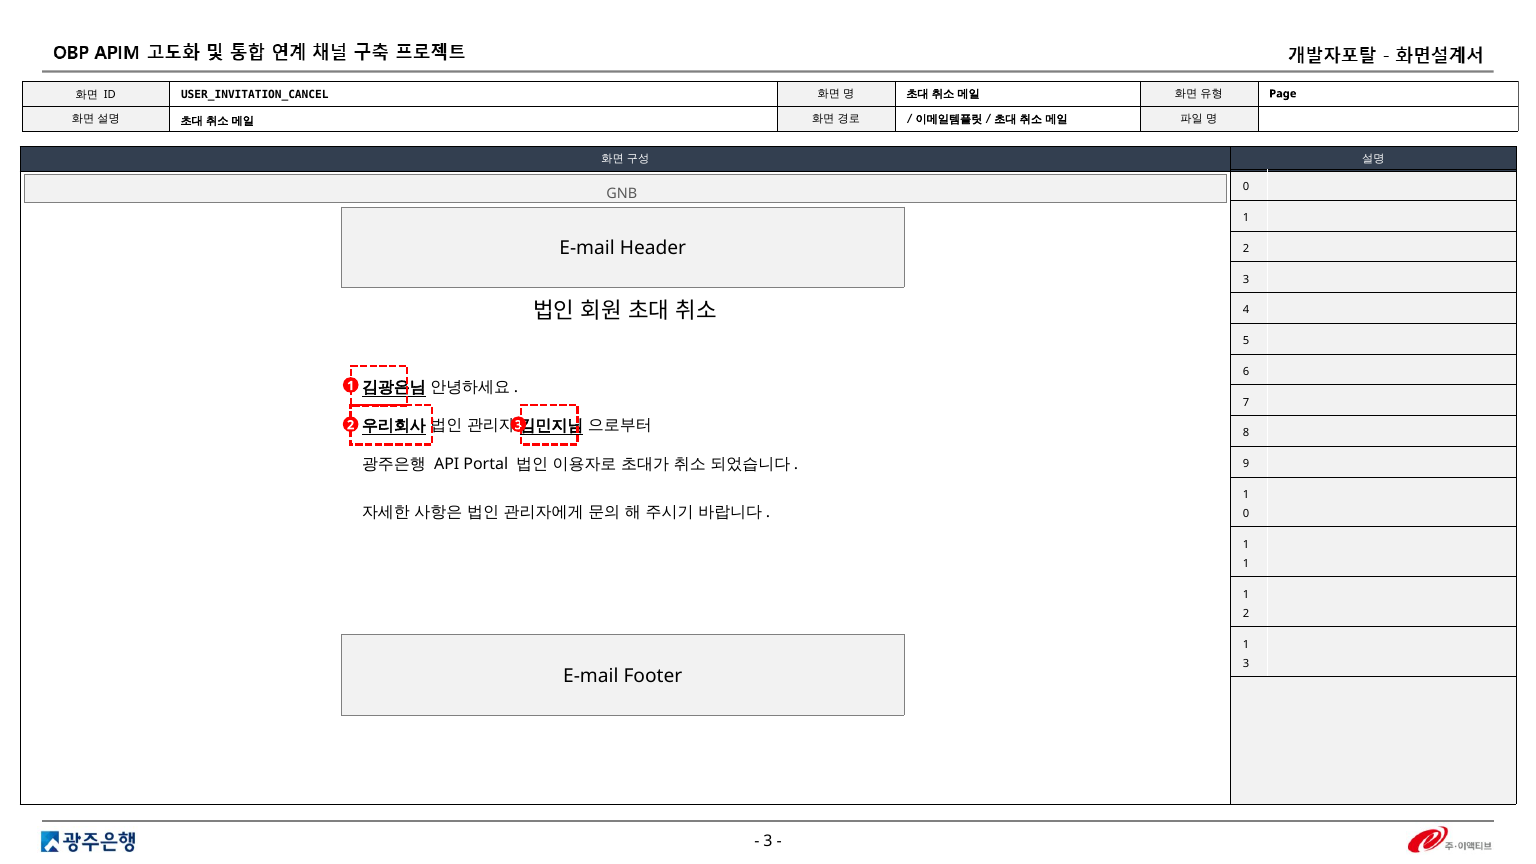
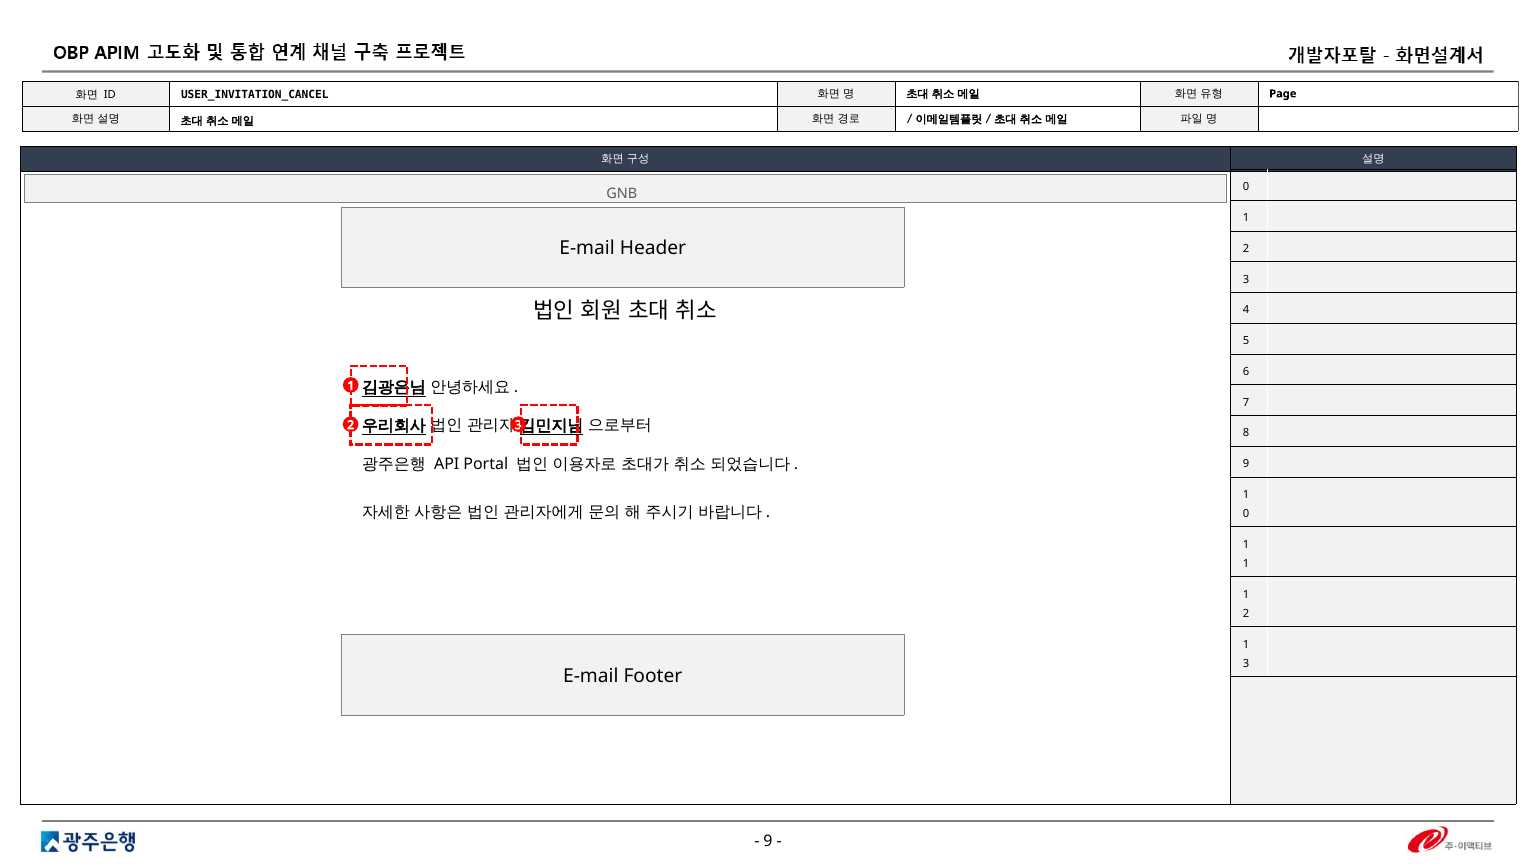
3: 3 -> 9 (768, 841)
